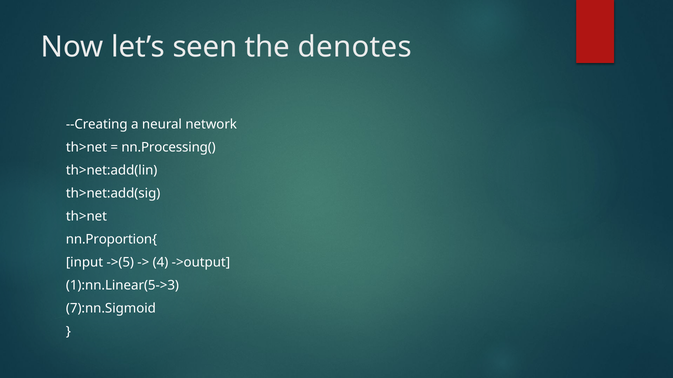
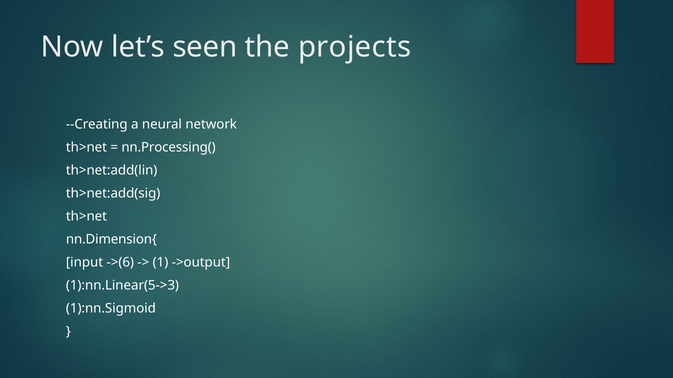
denotes: denotes -> projects (355, 47)
nn.Proportion{: nn.Proportion{ -> nn.Dimension{ (111, 240)
->(5: ->(5 -> ->(6 (120, 263)
4: 4 -> 1 (161, 263)
7):nn.Sigmoid: 7):nn.Sigmoid -> 1):nn.Sigmoid (111, 309)
